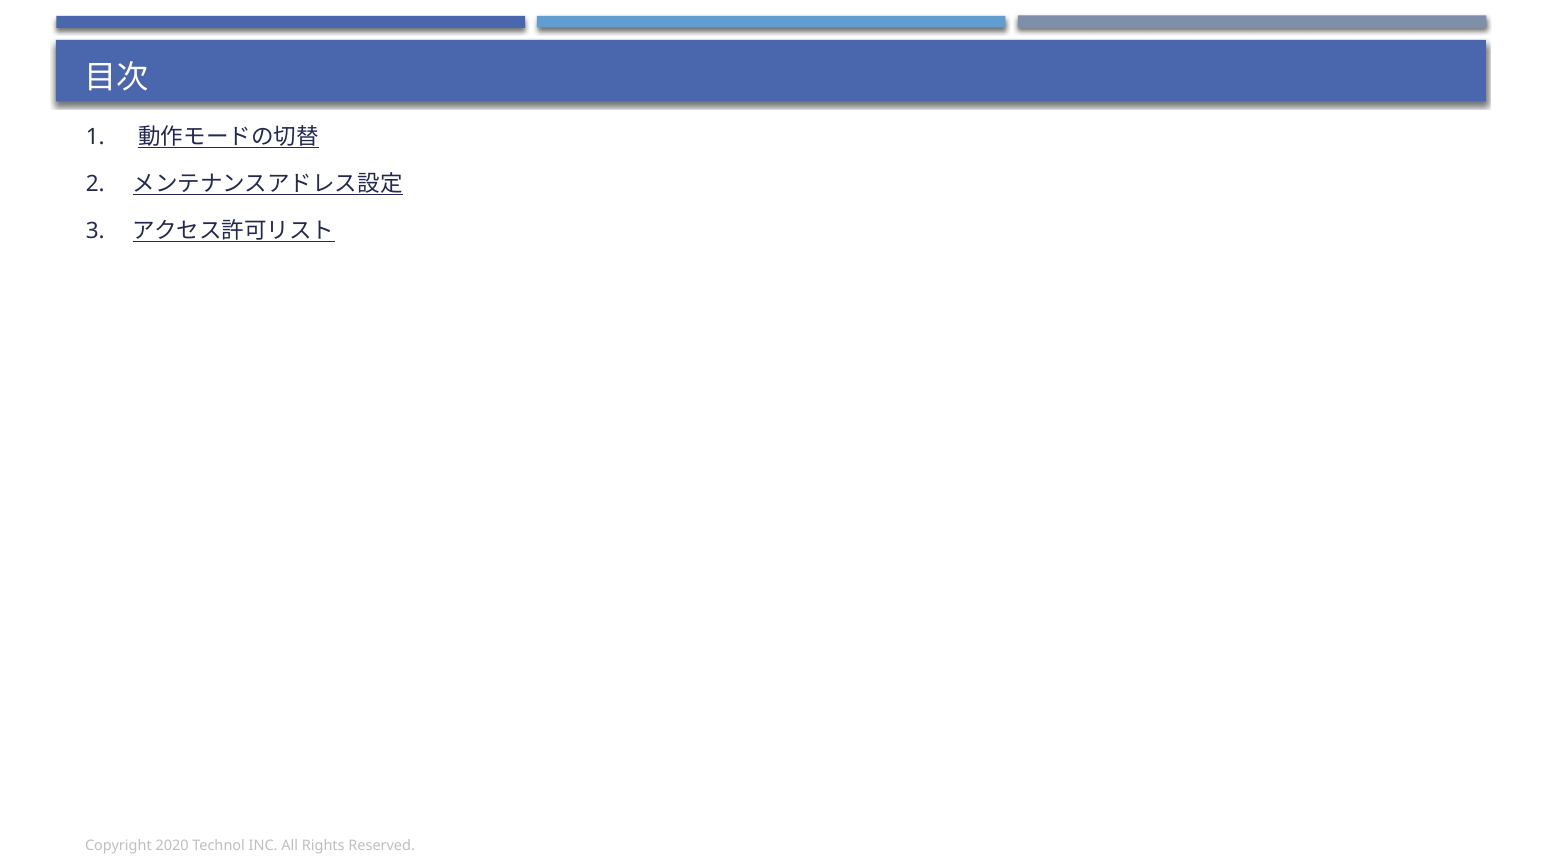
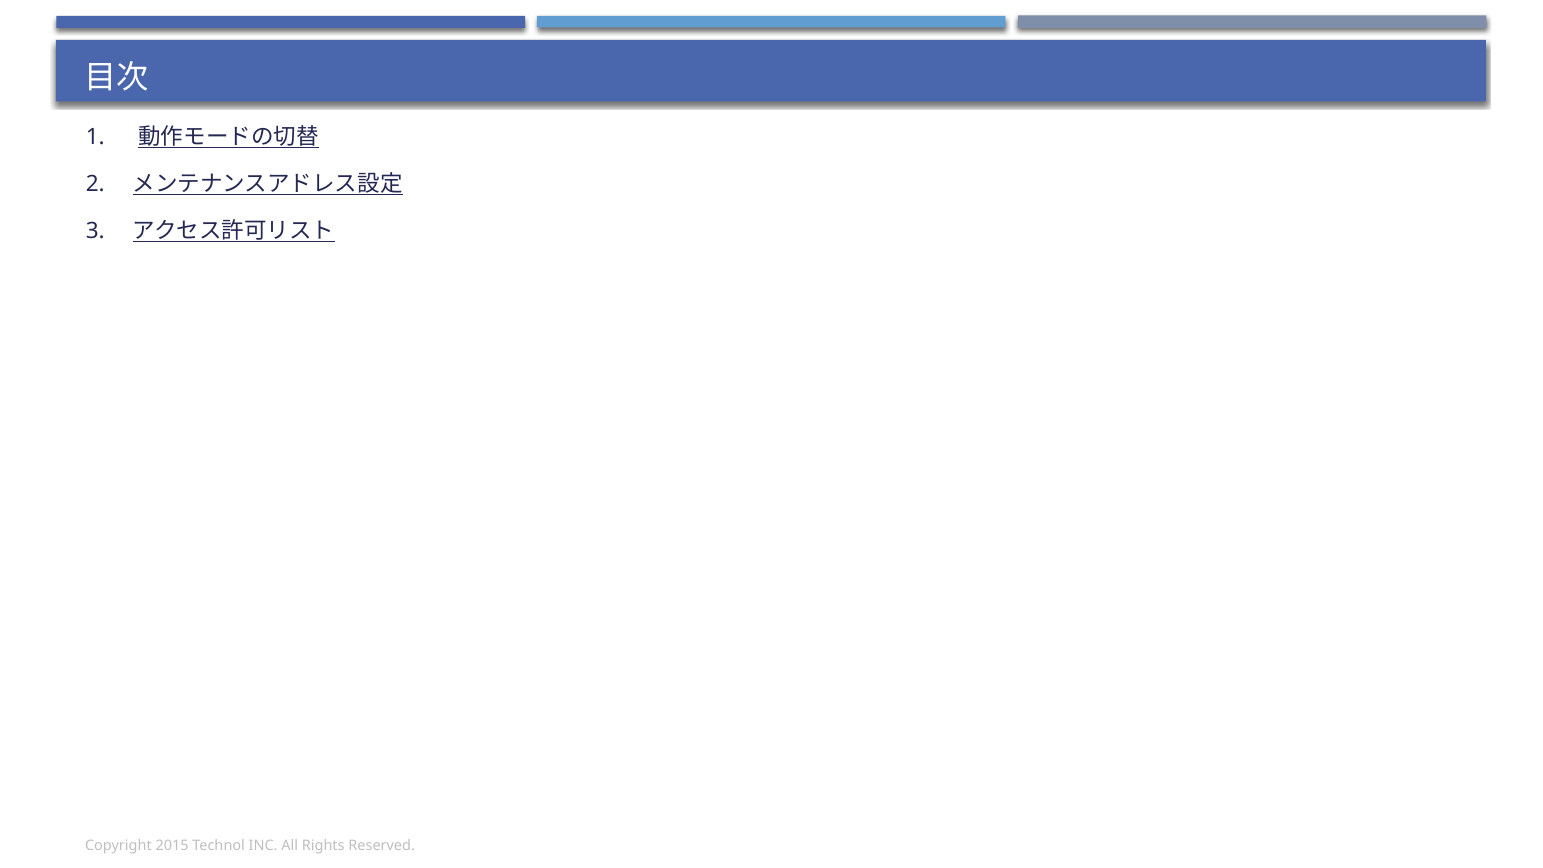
2020: 2020 -> 2015 (172, 846)
